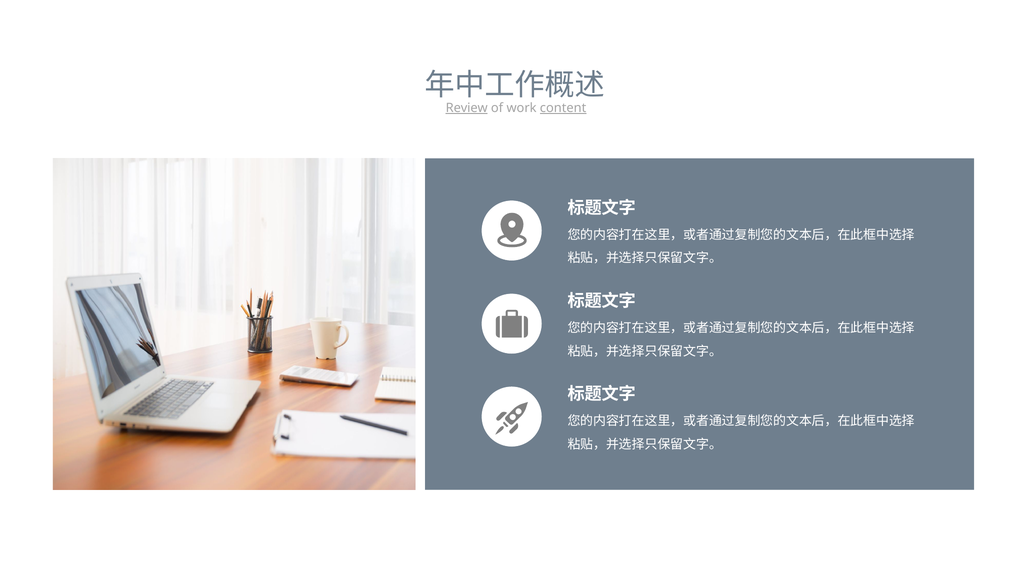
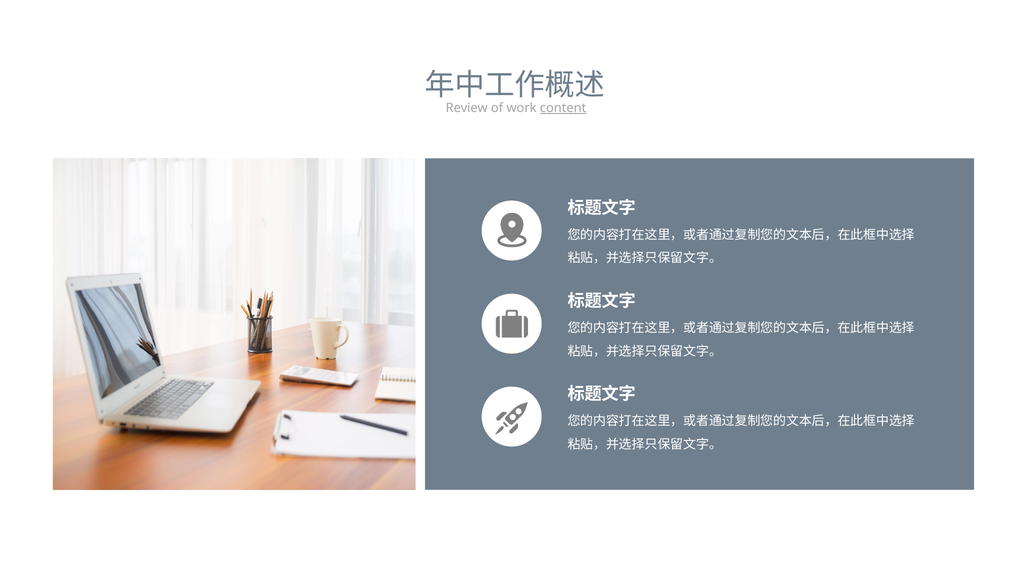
Review underline: present -> none (467, 108)
